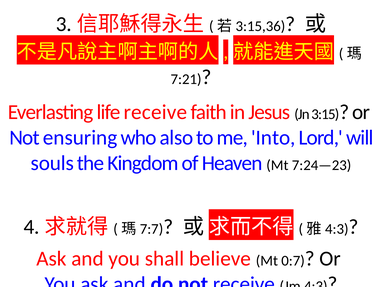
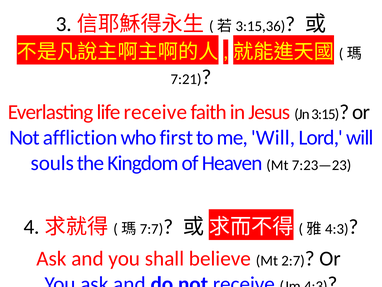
ensuring: ensuring -> affliction (80, 137)
also: also -> first (176, 137)
me Into: Into -> Will (273, 137)
7:24—23: 7:24—23 -> 7:23—23 (322, 165)
0:7: 0:7 -> 2:7 (293, 260)
